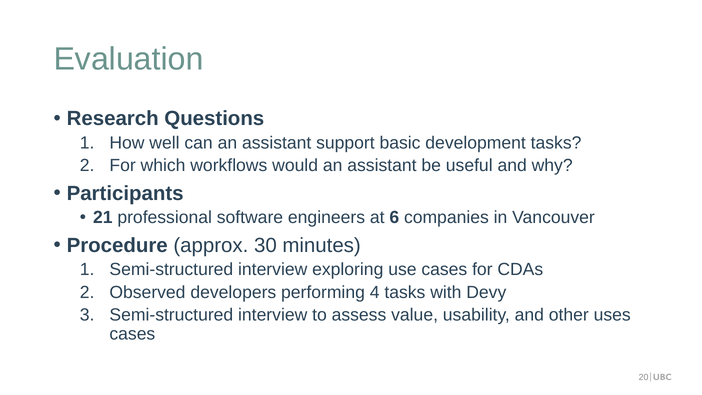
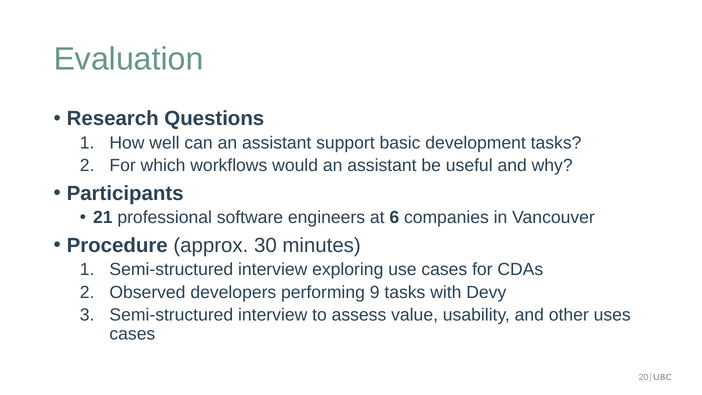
4: 4 -> 9 (375, 292)
